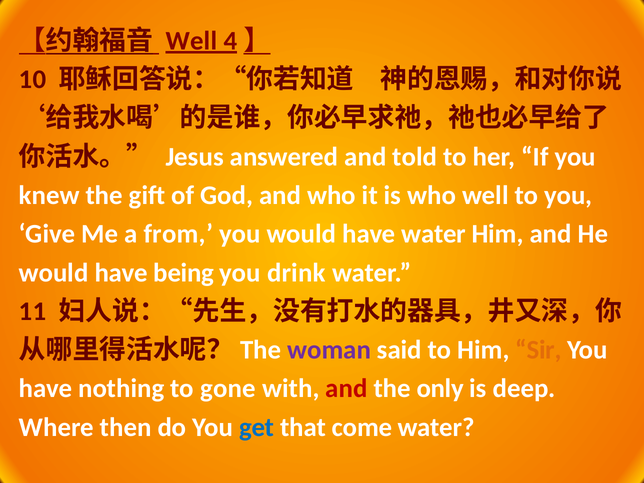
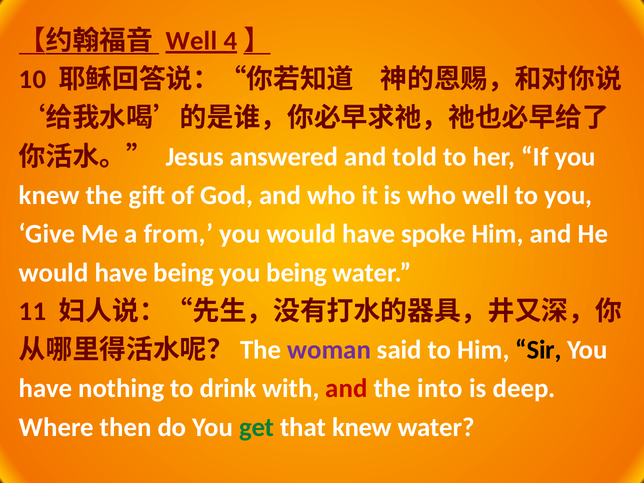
have water: water -> spoke (434, 234)
you drink: drink -> being (297, 273)
Sir colour: orange -> black (538, 350)
gone: gone -> drink (228, 389)
only: only -> into (440, 389)
get colour: blue -> green (257, 427)
that come: come -> knew (362, 427)
